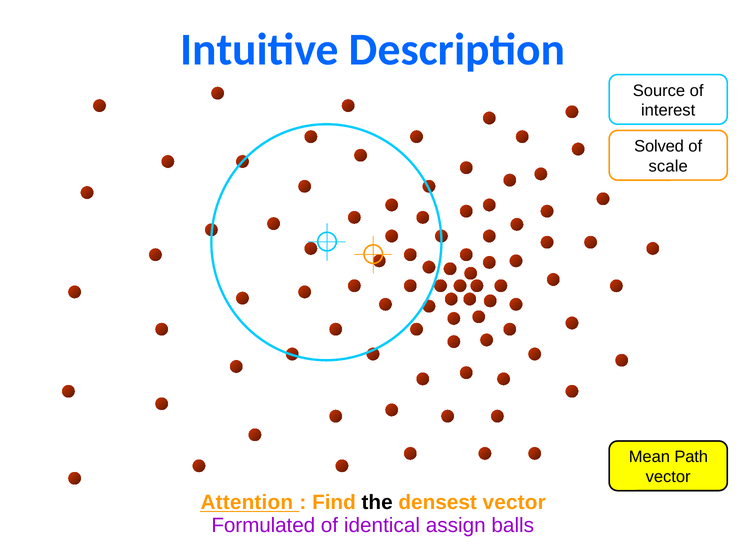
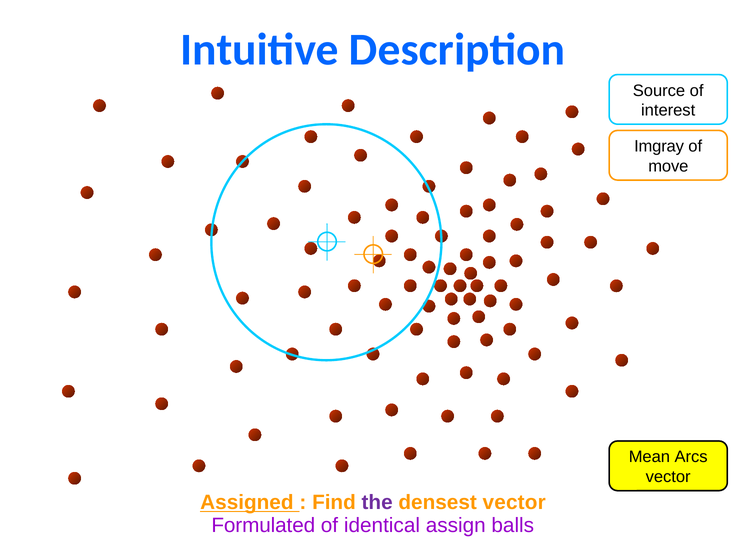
Solved: Solved -> Imgray (659, 147)
scale: scale -> move (668, 166)
Path: Path -> Arcs (691, 457)
Attention: Attention -> Assigned (247, 503)
the colour: black -> purple (377, 503)
